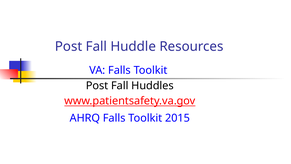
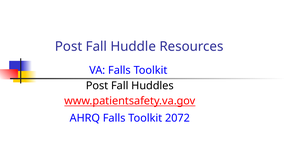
2015: 2015 -> 2072 (178, 118)
